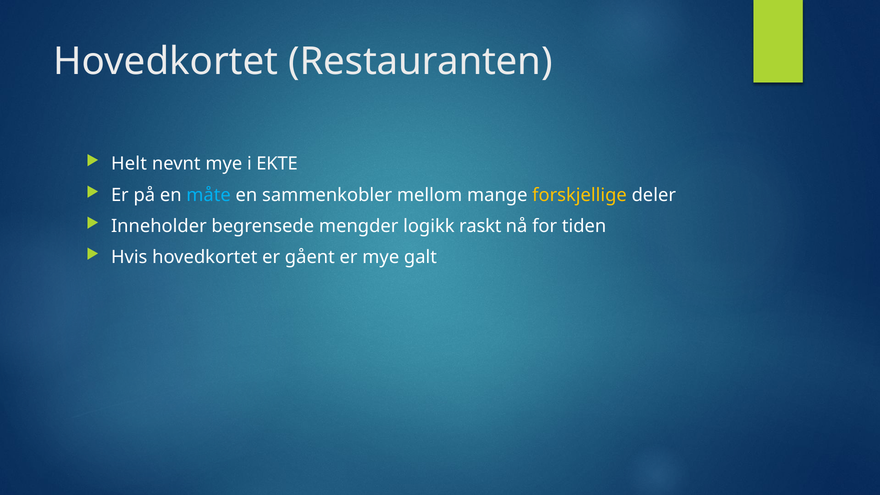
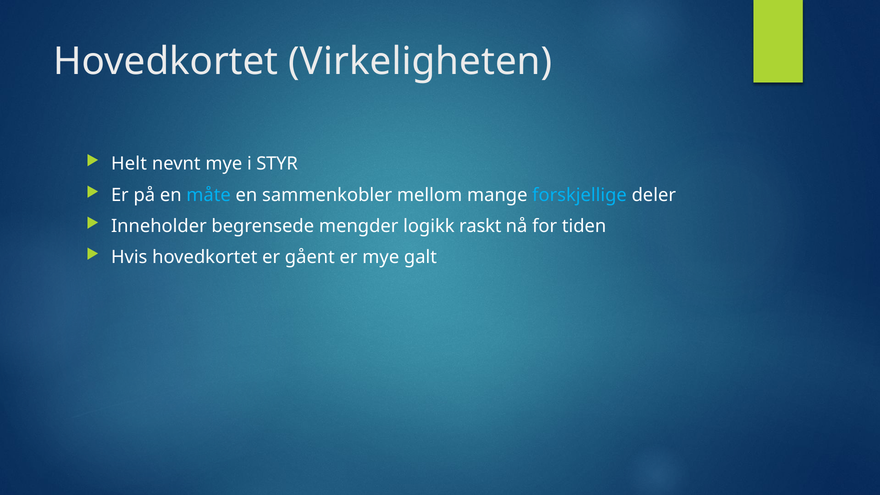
Restauranten: Restauranten -> Virkeligheten (420, 62)
EKTE: EKTE -> STYR (277, 164)
forskjellige colour: yellow -> light blue (580, 195)
